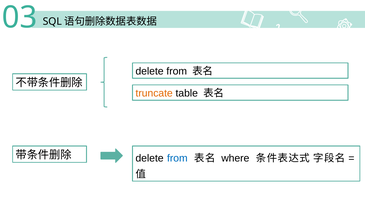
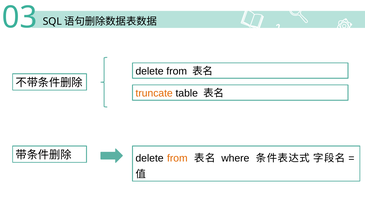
from colour: blue -> orange (177, 158)
